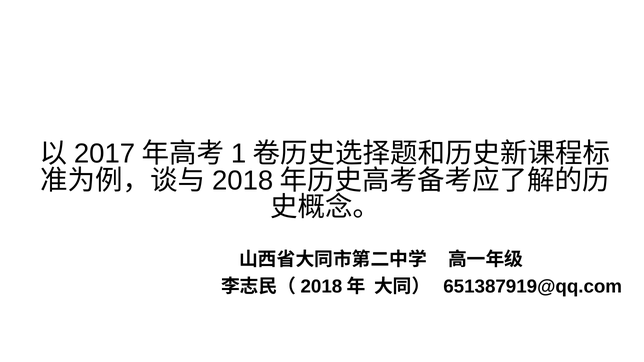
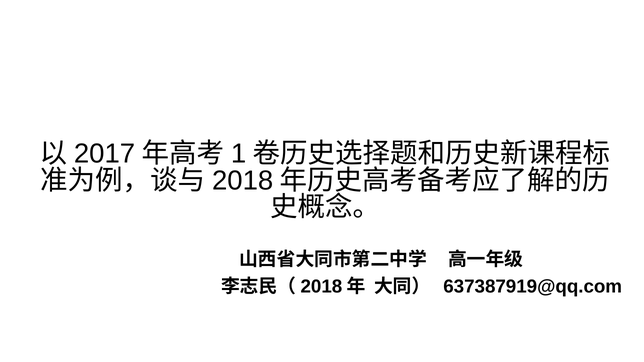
651387919@qq.com: 651387919@qq.com -> 637387919@qq.com (533, 287)
